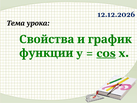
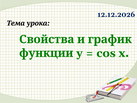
cos underline: present -> none (106, 53)
